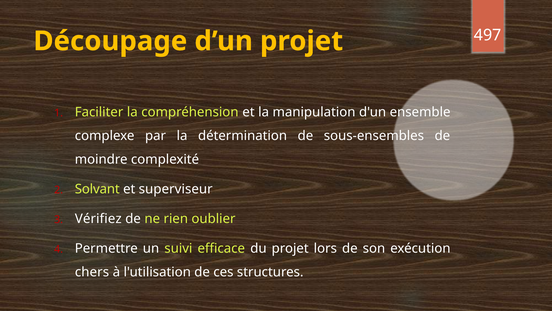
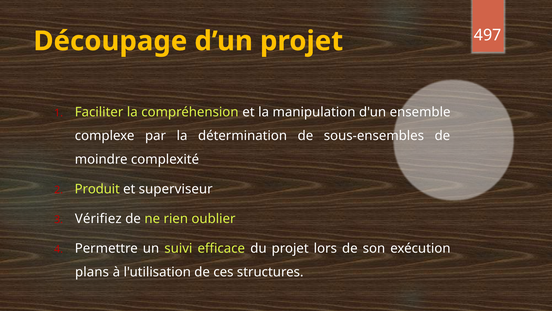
Solvant: Solvant -> Produit (97, 189)
chers: chers -> plans (92, 272)
